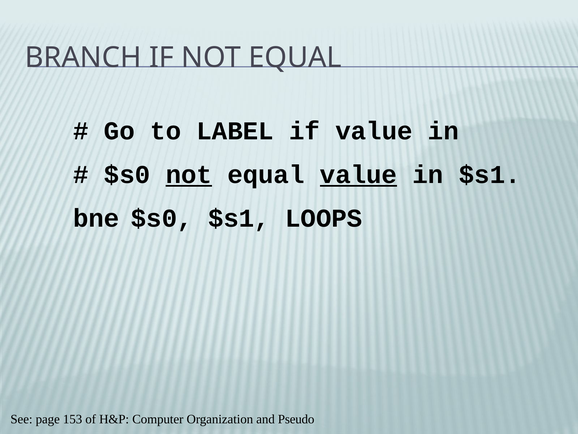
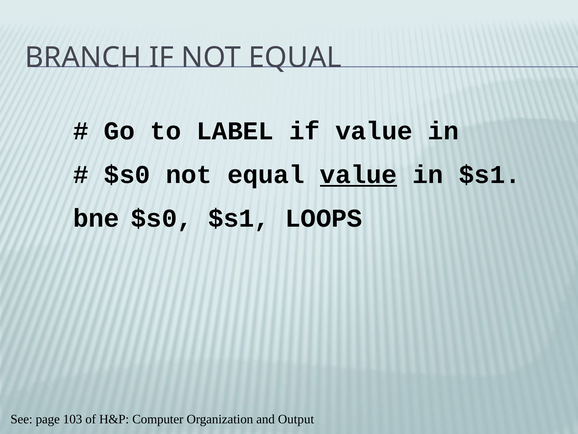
not underline: present -> none (189, 175)
153: 153 -> 103 (73, 419)
Pseudo: Pseudo -> Output (296, 419)
